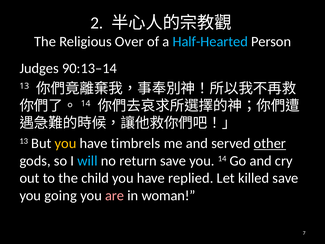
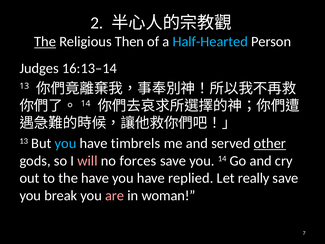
The underline: none -> present (45, 42)
Over: Over -> Then (129, 42)
90:13–14: 90:13–14 -> 16:13–14 (90, 68)
you colour: yellow -> light blue (66, 143)
will colour: light blue -> pink (87, 161)
return: return -> forces (138, 161)
the child: child -> have (95, 178)
killed: killed -> really (254, 178)
going: going -> break (61, 195)
